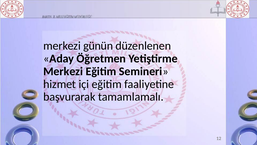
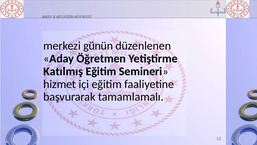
Merkezi: Merkezi -> Katılmış (63, 71)
